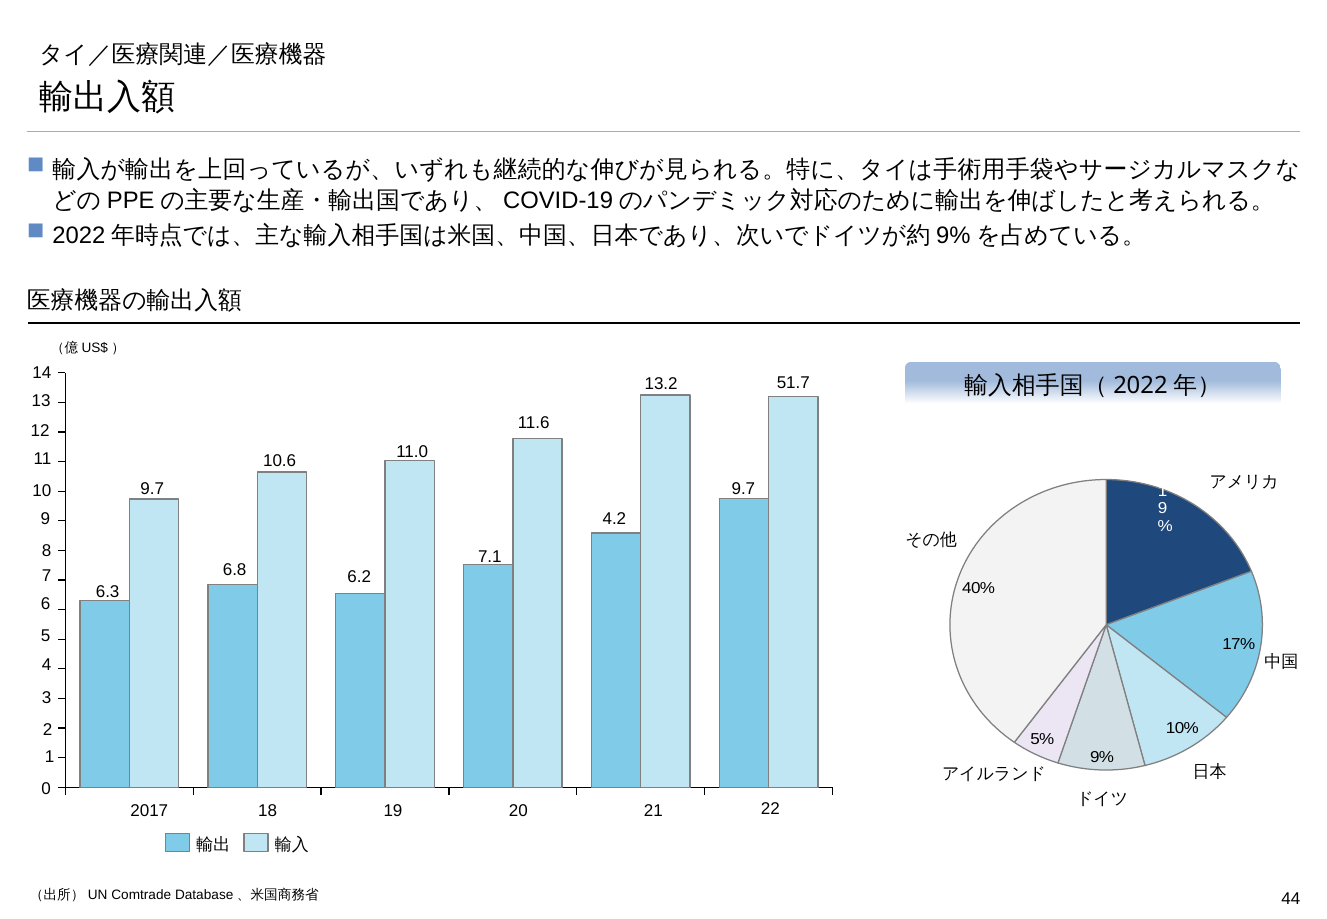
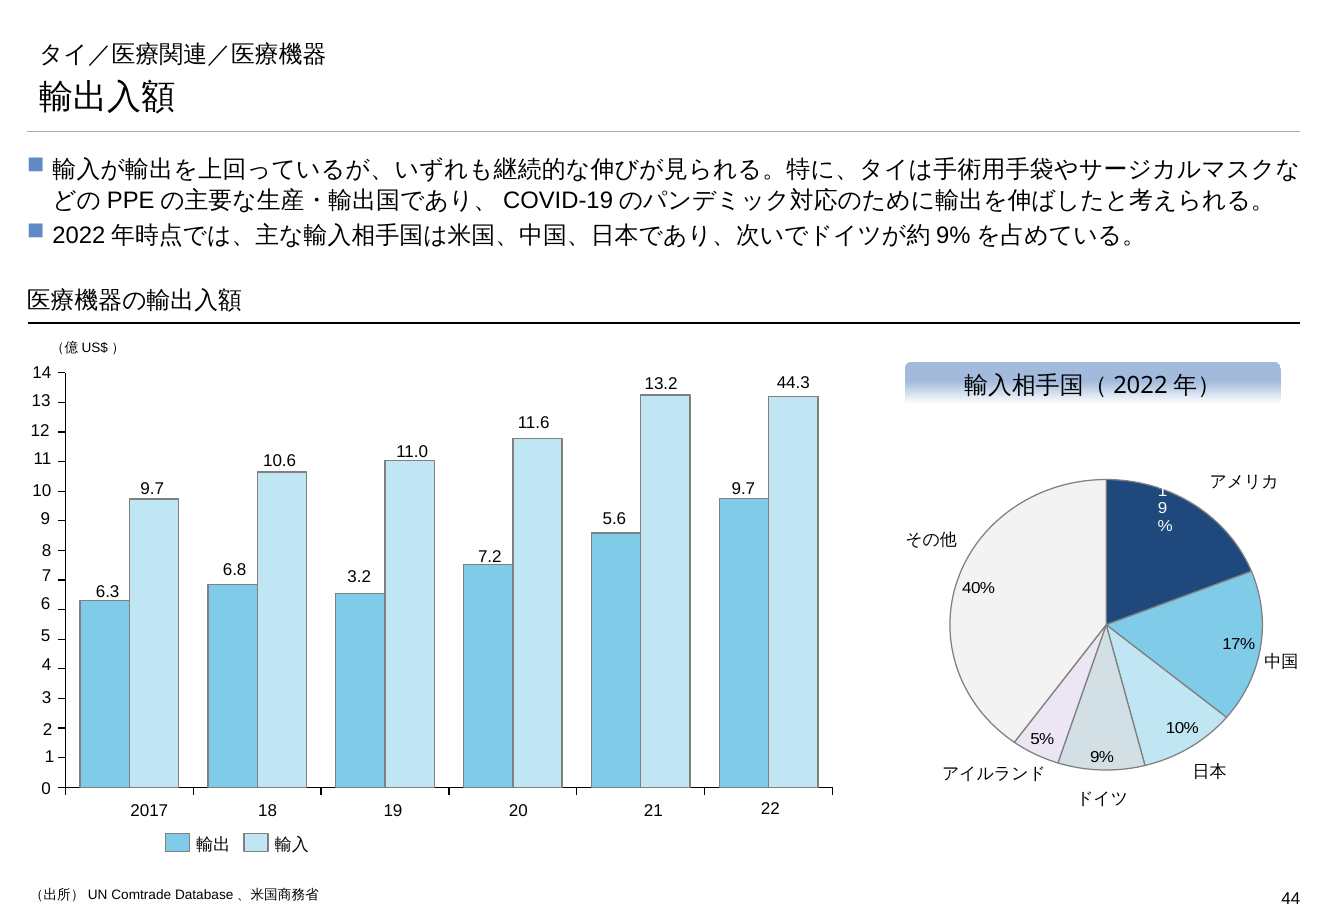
51.7: 51.7 -> 44.3 (793, 383)
4.2: 4.2 -> 5.6 (614, 519)
7.1: 7.1 -> 7.2 (490, 556)
6.2: 6.2 -> 3.2 (359, 577)
